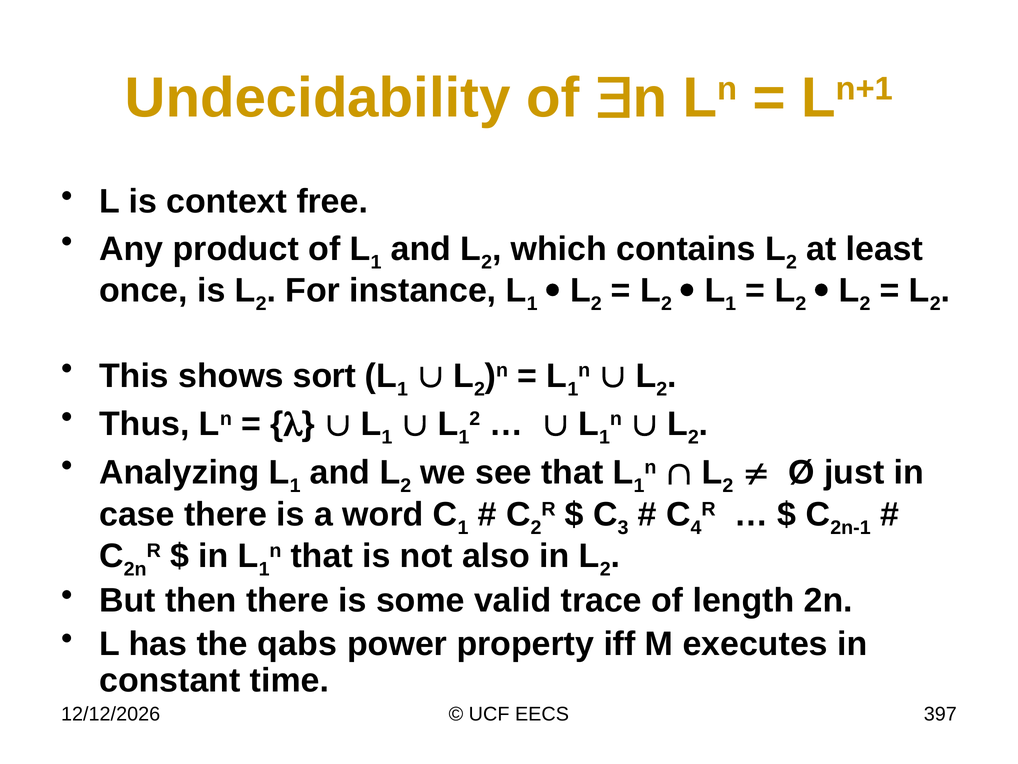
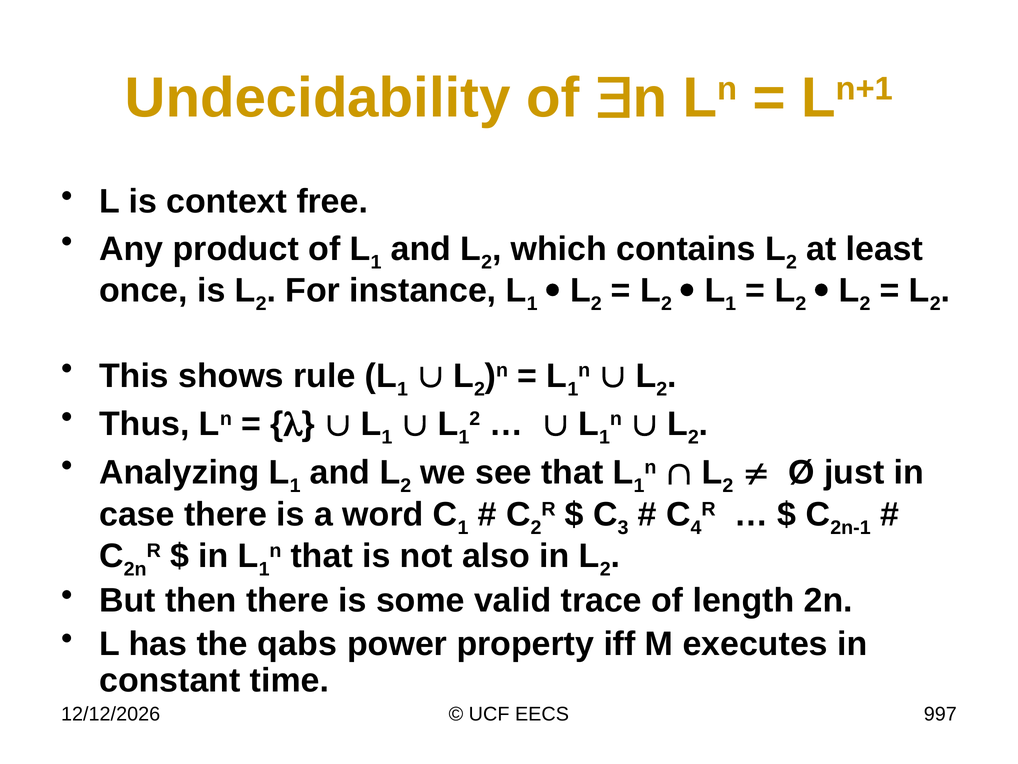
sort: sort -> rule (324, 376)
397: 397 -> 997 (940, 714)
